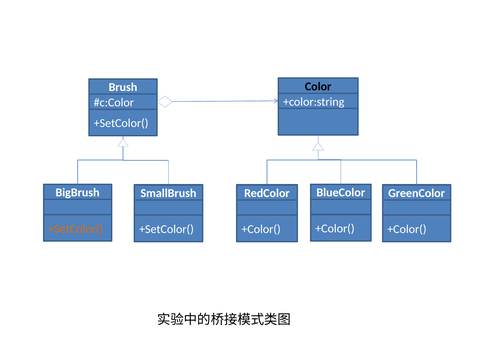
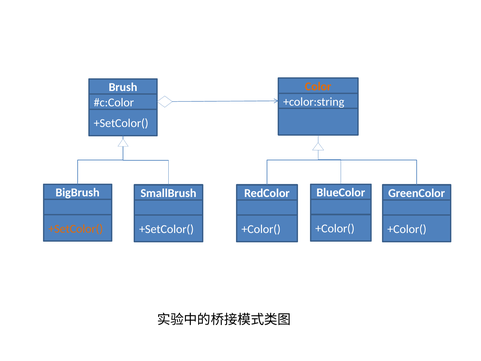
Color colour: black -> orange (318, 86)
